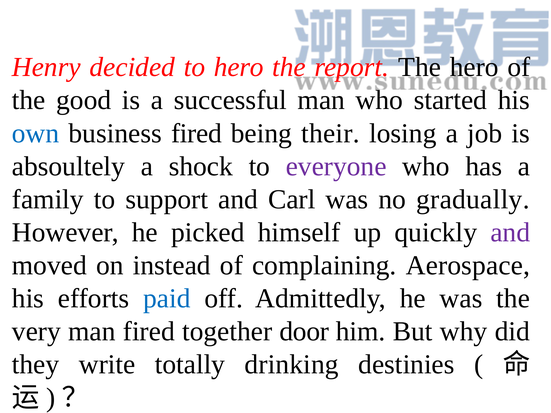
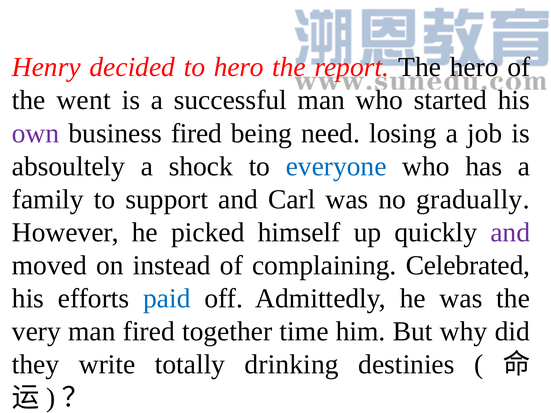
good: good -> went (84, 100)
own colour: blue -> purple (36, 133)
their: their -> need (331, 133)
everyone colour: purple -> blue (336, 166)
Aerospace: Aerospace -> Celebrated (468, 266)
door: door -> time (304, 332)
